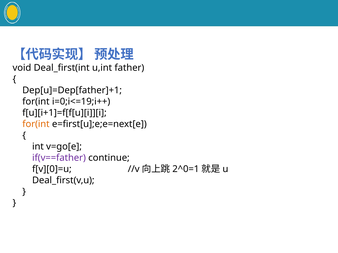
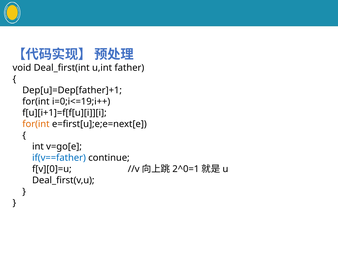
if(v==father colour: purple -> blue (59, 158)
